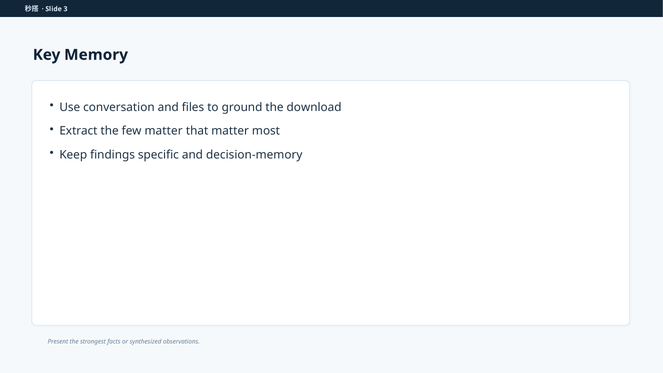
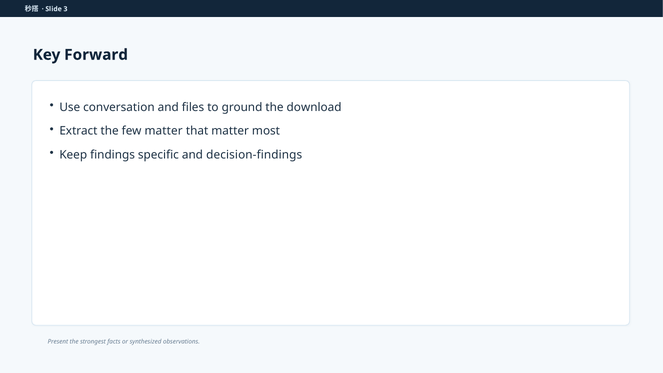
Memory: Memory -> Forward (96, 55)
decision-memory: decision-memory -> decision-findings (254, 155)
